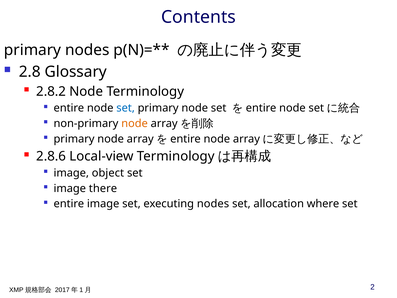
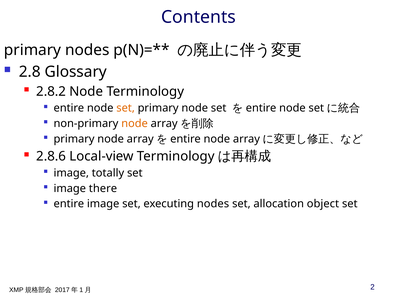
set colour: blue -> orange (126, 108)
object: object -> totally (108, 173)
where: where -> object (323, 204)
